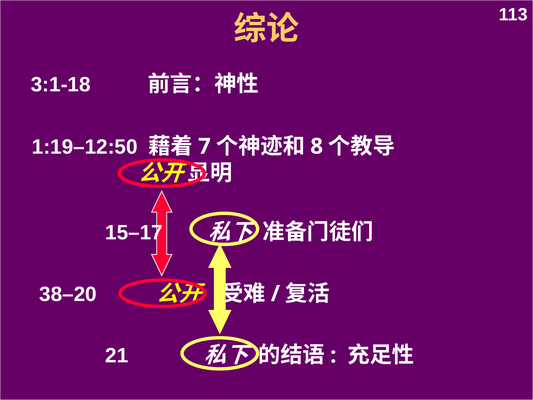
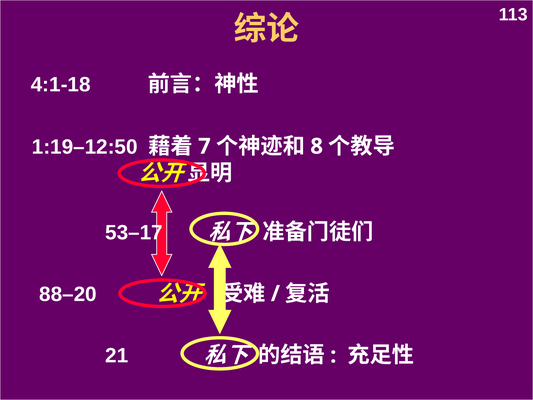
3:1-18: 3:1-18 -> 4:1-18 (61, 85)
15–17: 15–17 -> 53–17 (134, 232)
38–20: 38–20 -> 88–20 (68, 294)
